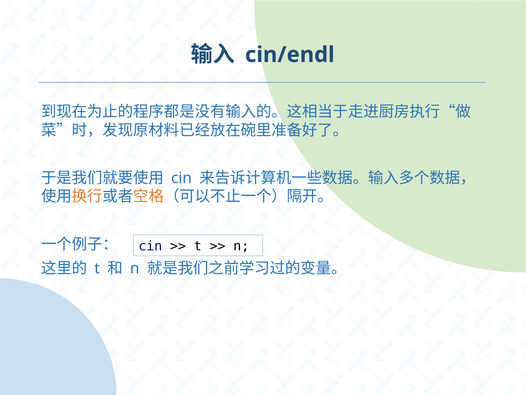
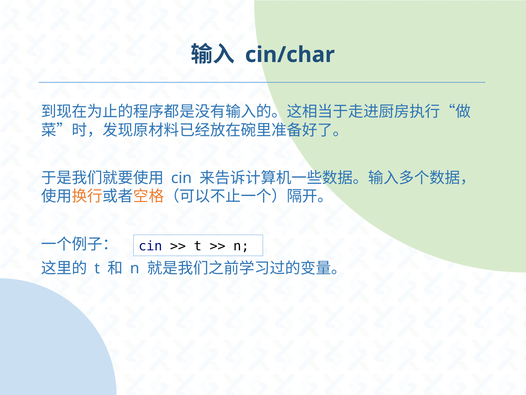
cin/endl: cin/endl -> cin/char (290, 55)
